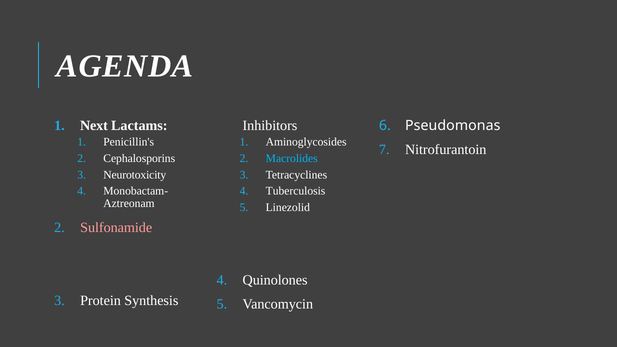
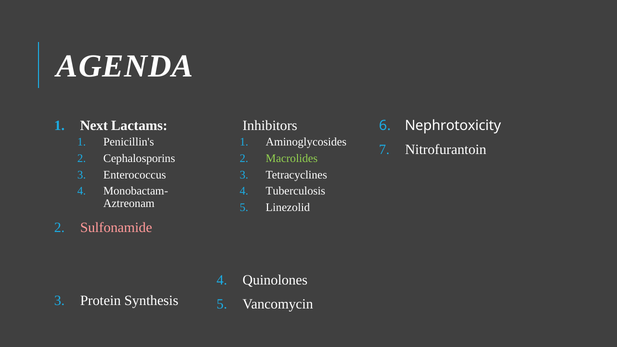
Pseudomonas: Pseudomonas -> Nephrotoxicity (453, 126)
Macrolides colour: light blue -> light green (292, 158)
Neurotoxicity: Neurotoxicity -> Enterococcus (135, 175)
